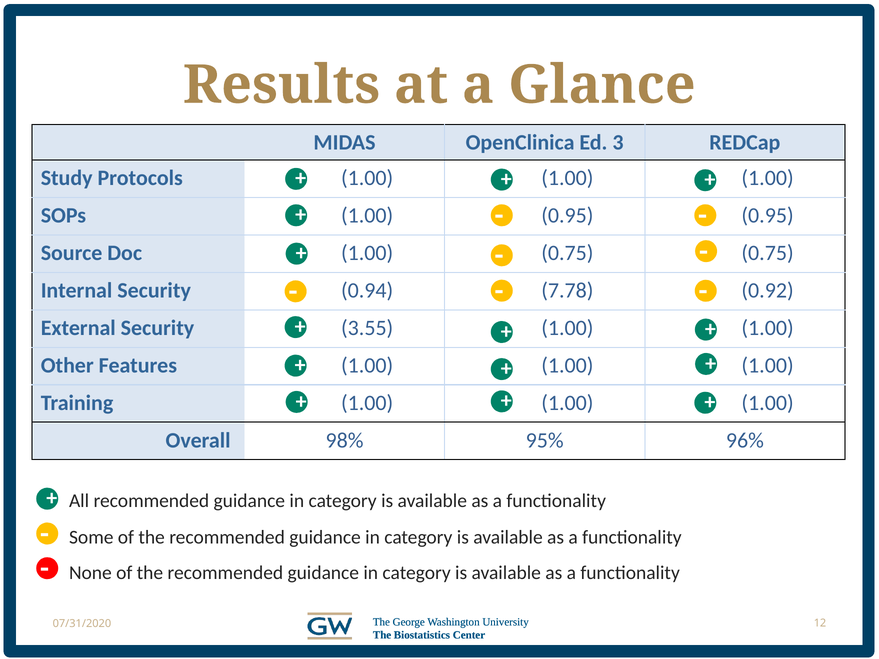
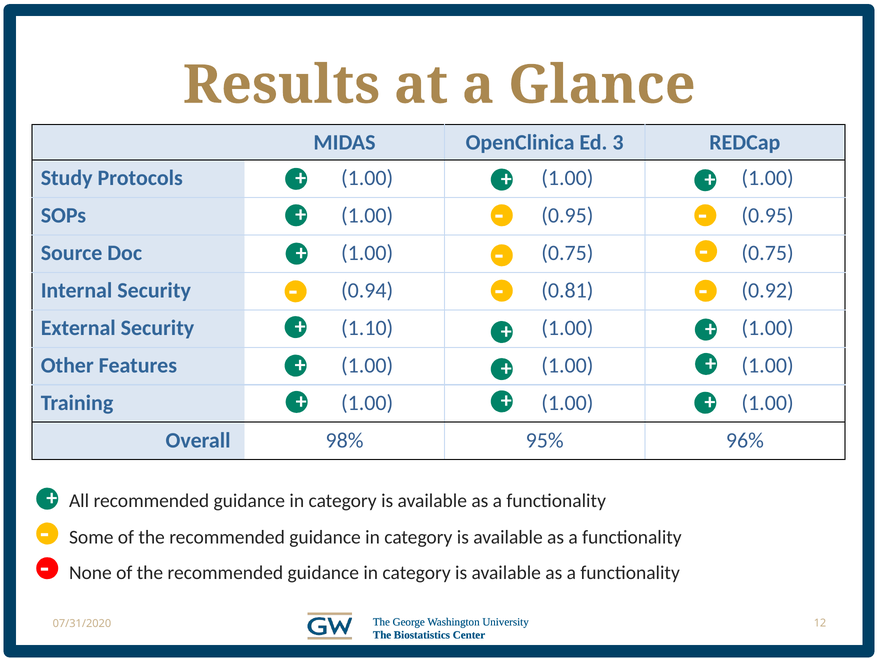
7.78: 7.78 -> 0.81 (567, 291)
3.55: 3.55 -> 1.10 (367, 328)
